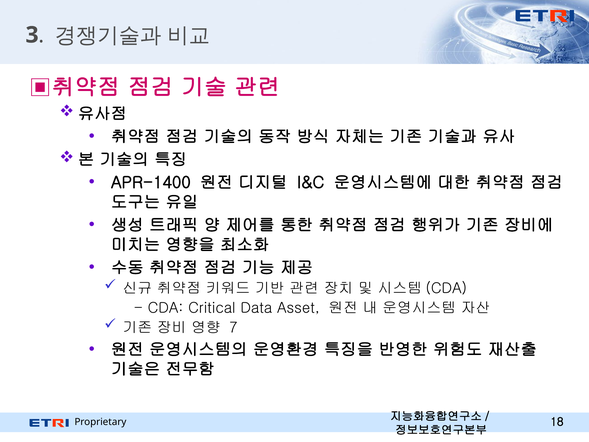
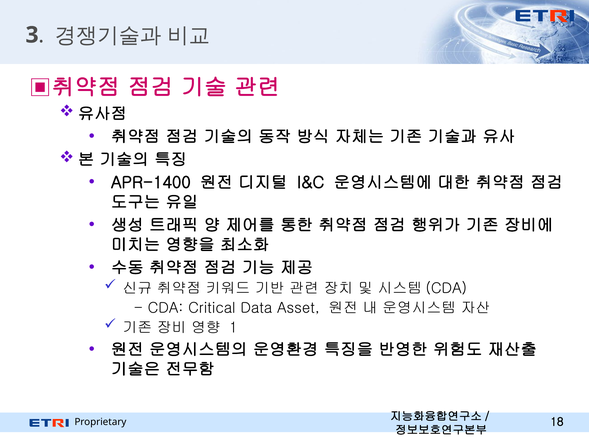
7: 7 -> 1 (233, 327)
